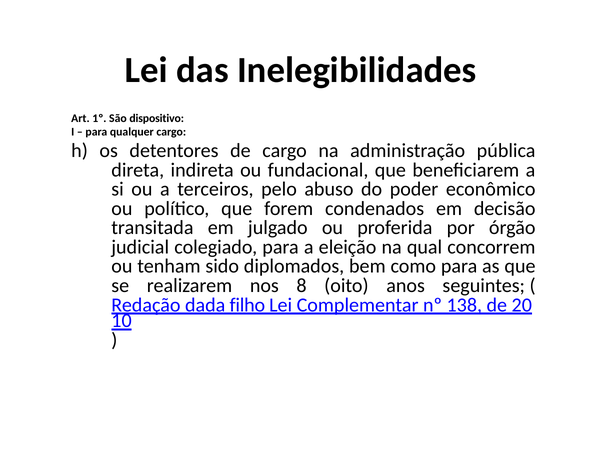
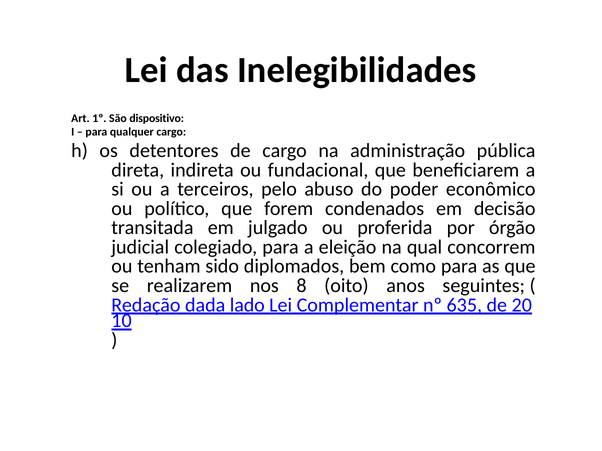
filho: filho -> lado (247, 305)
138: 138 -> 635 (464, 305)
